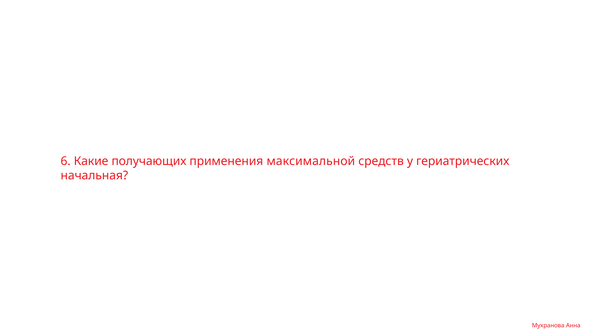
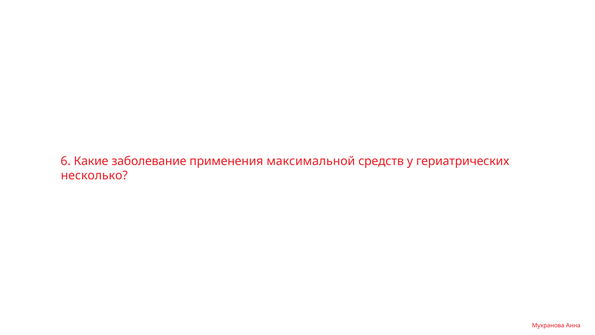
получающих: получающих -> заболевание (149, 161)
начальная: начальная -> несколько (94, 175)
